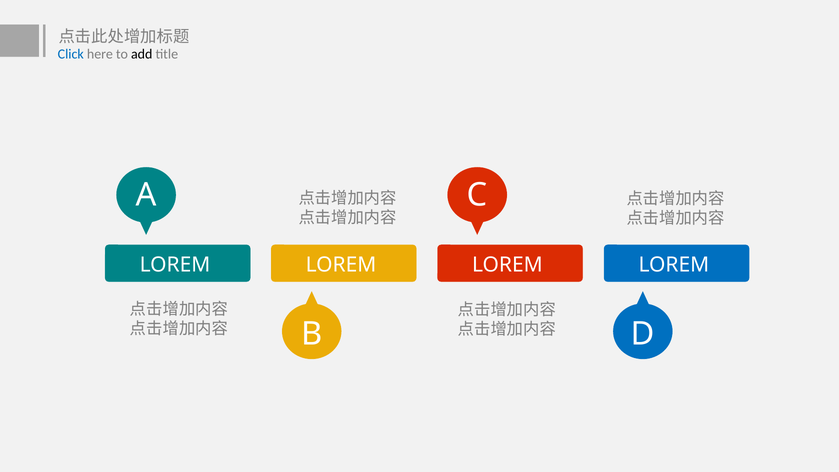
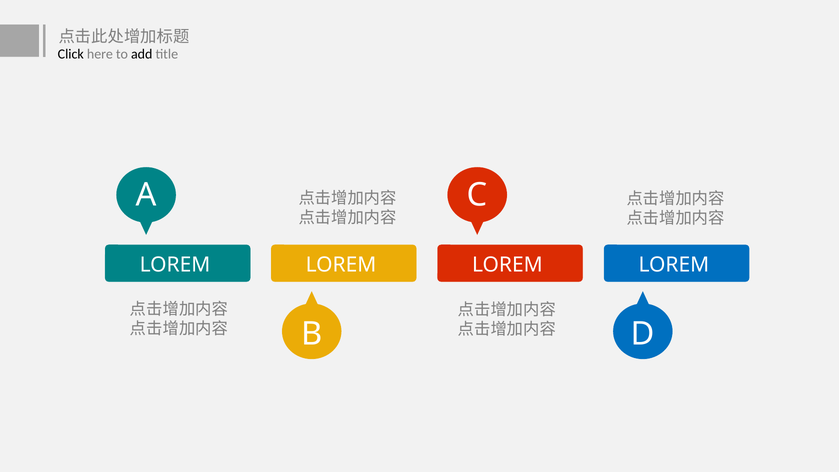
Click colour: blue -> black (71, 54)
